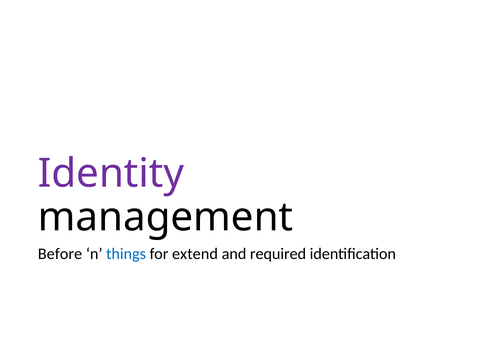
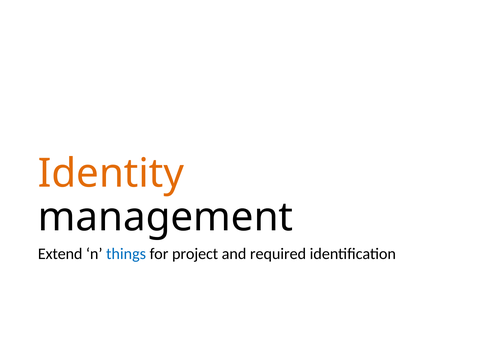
Identity colour: purple -> orange (111, 173)
Before: Before -> Extend (60, 254)
extend: extend -> project (195, 254)
